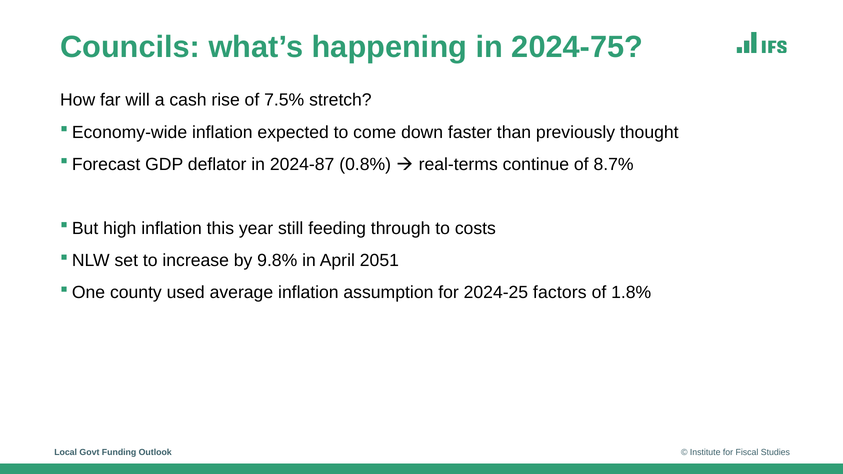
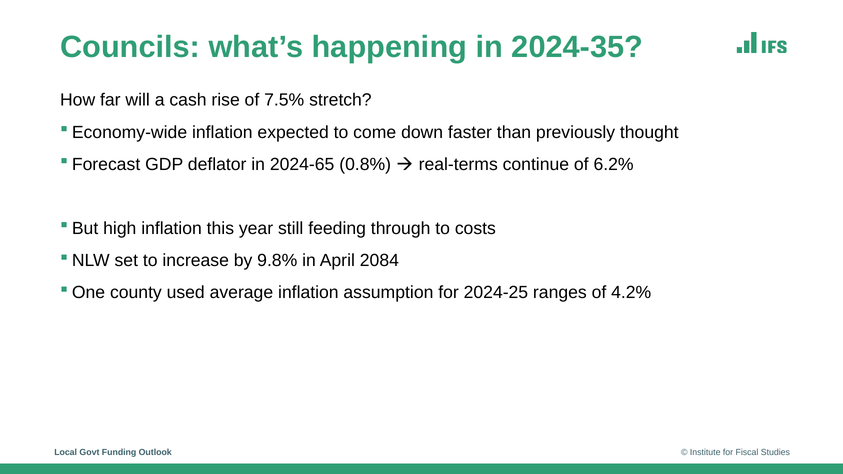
2024-75: 2024-75 -> 2024-35 (577, 47)
2024-87: 2024-87 -> 2024-65 (302, 164)
8.7%: 8.7% -> 6.2% (614, 164)
2051: 2051 -> 2084 (379, 261)
factors: factors -> ranges (560, 293)
1.8%: 1.8% -> 4.2% (631, 293)
